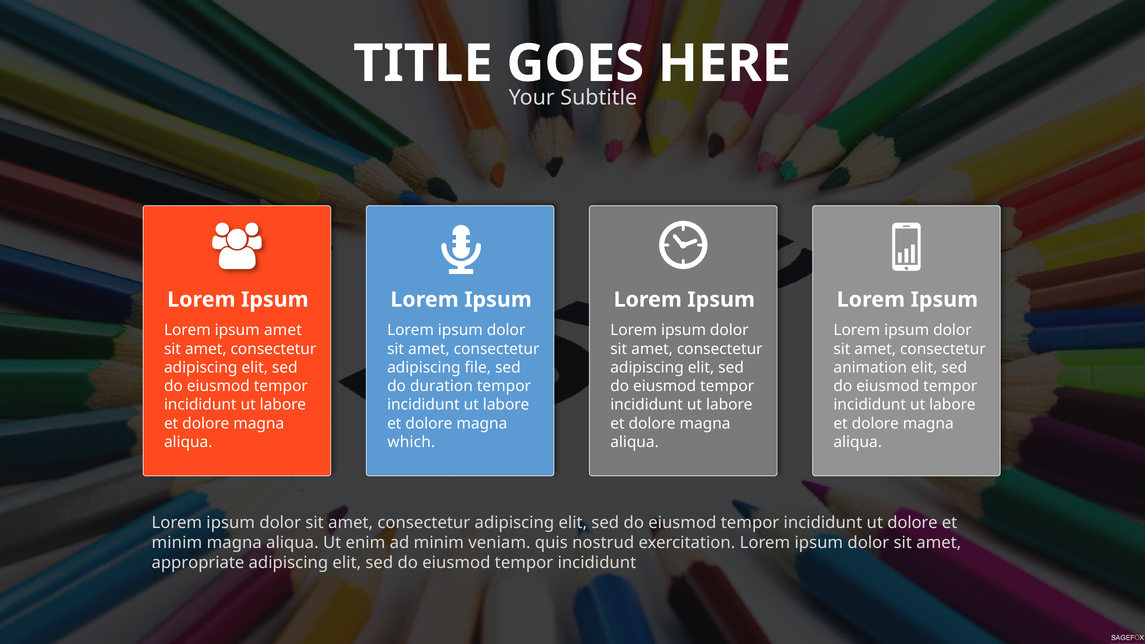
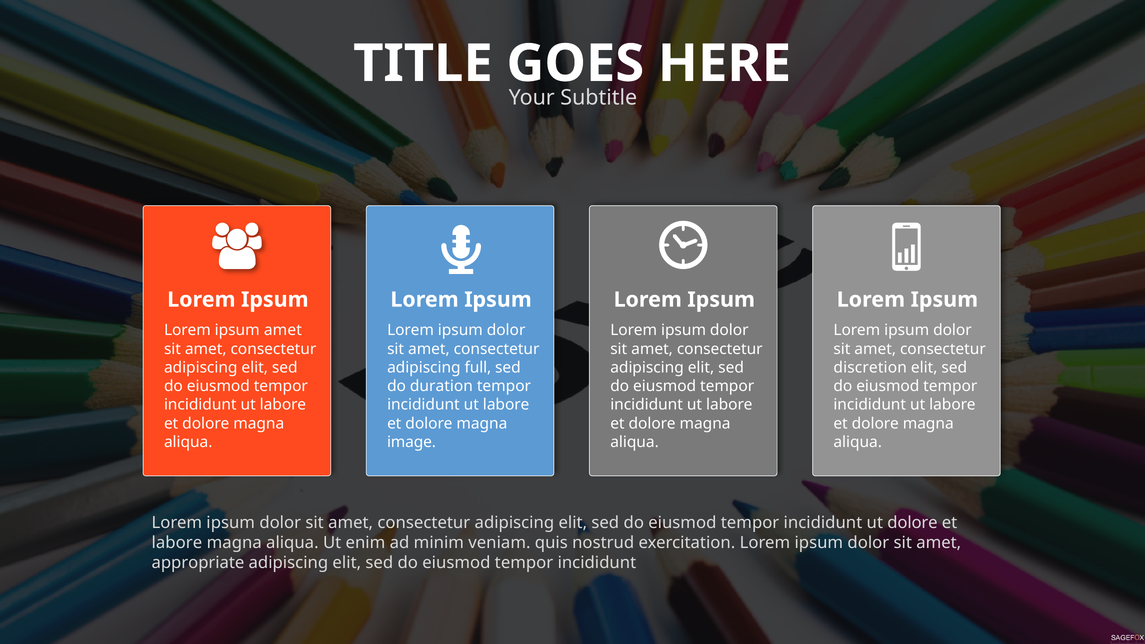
file: file -> full (478, 368)
animation: animation -> discretion (870, 368)
which: which -> image (411, 442)
minim: minim -> labore (177, 543)
